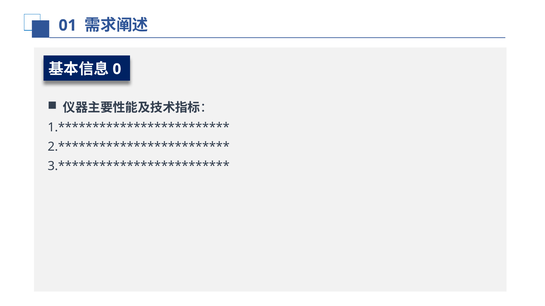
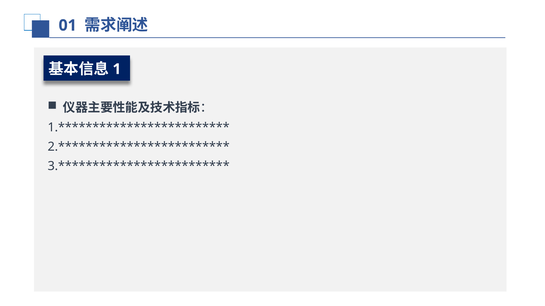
0: 0 -> 1 (117, 69)
